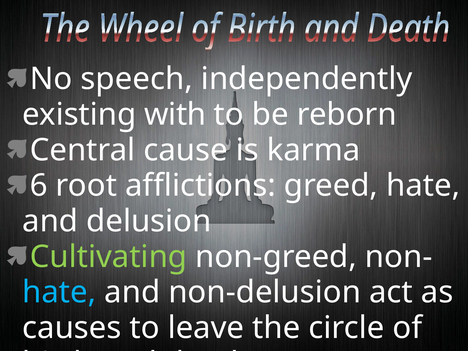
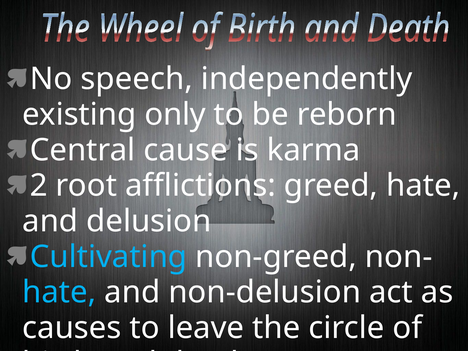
with: with -> only (175, 115)
6: 6 -> 2 (39, 186)
Cultivating colour: light green -> light blue (108, 257)
